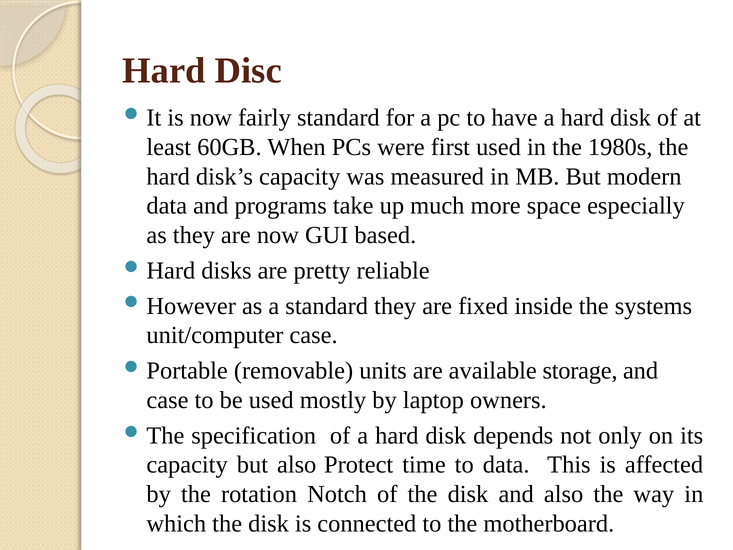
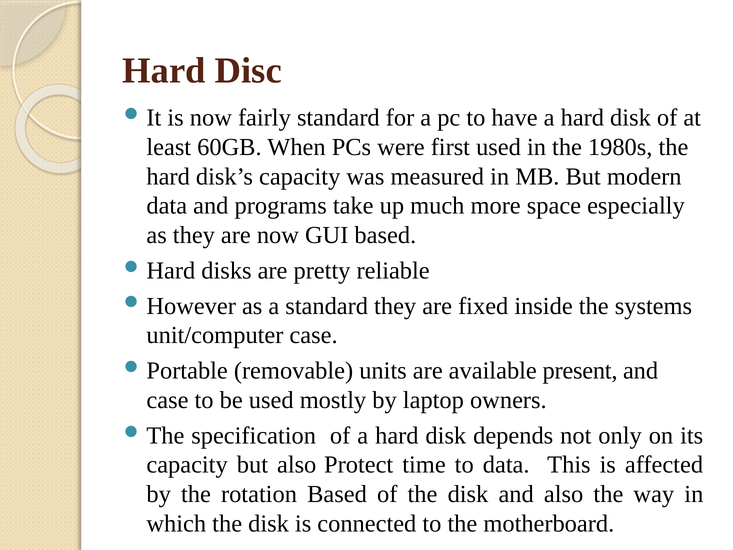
storage: storage -> present (580, 371)
rotation Notch: Notch -> Based (337, 494)
